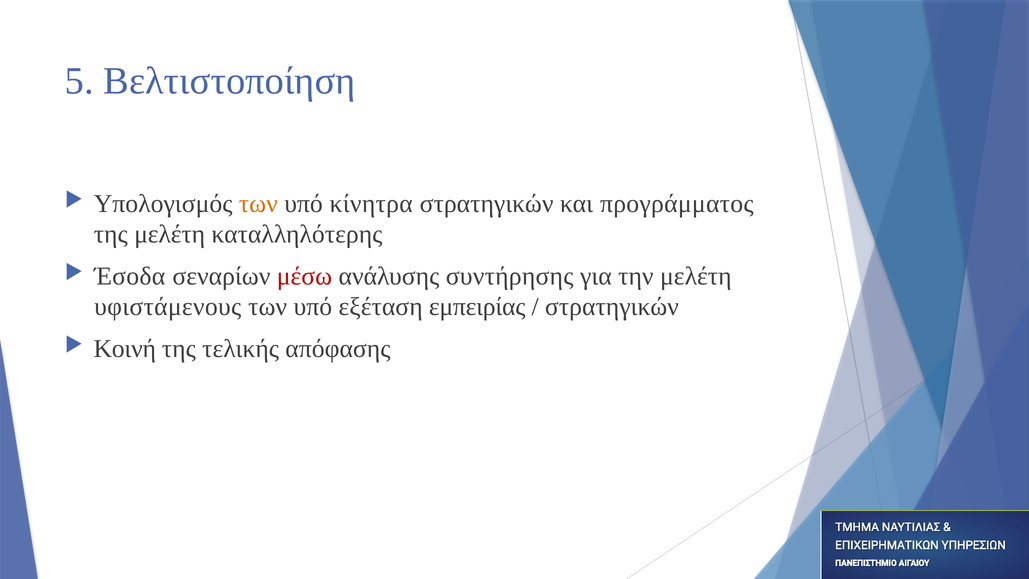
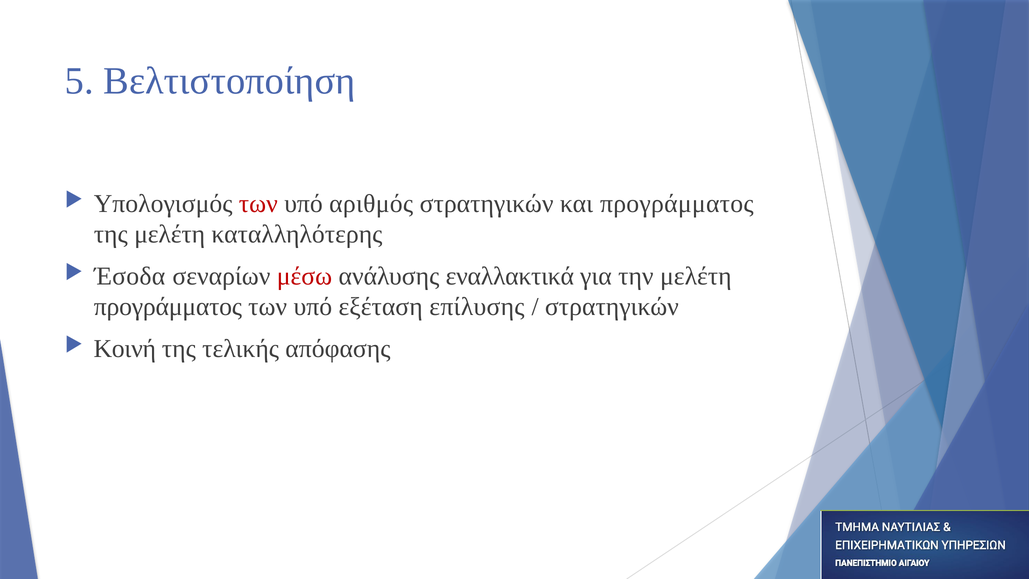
των colour: orange -> red (258, 203)
κίνητρα: κίνητρα -> αριθμός (371, 203)
συντήρησης: συντήρησης -> εναλλακτικά (510, 276)
υφιστάμενους: υφιστάμενους -> προγράμματος (168, 307)
εμπειρίας: εμπειρίας -> επίλυσης (477, 307)
